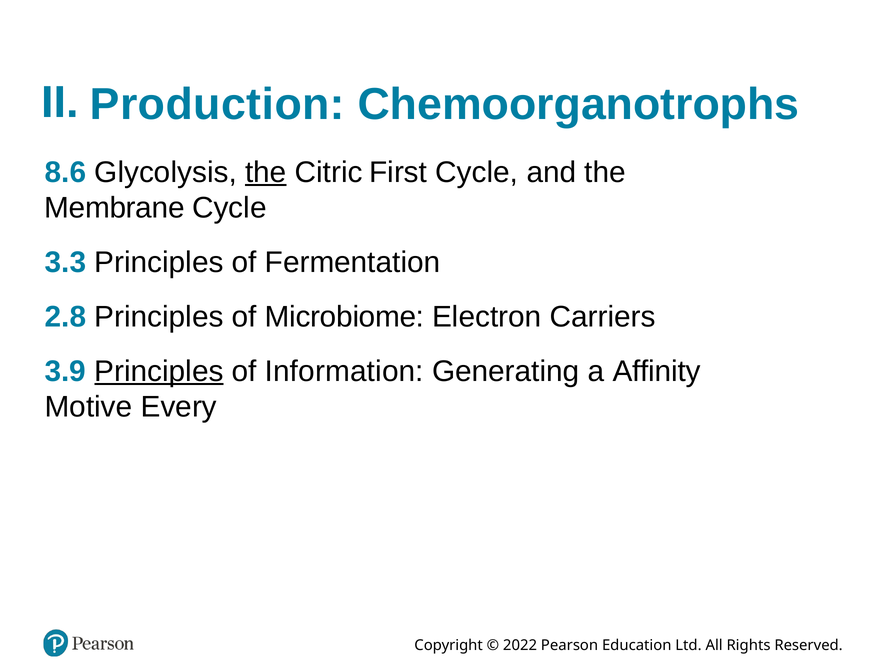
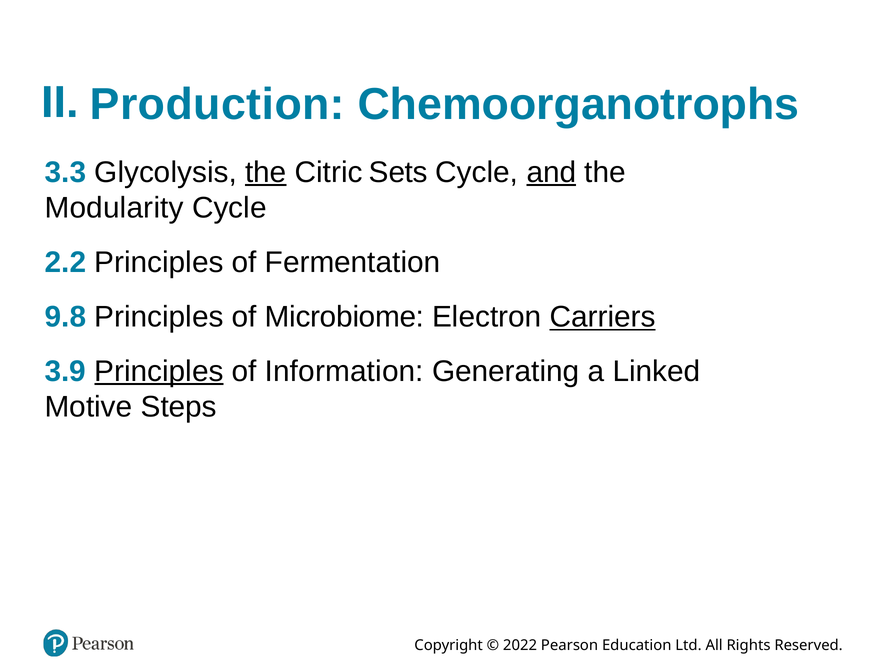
8.6: 8.6 -> 3.3 (65, 172)
First: First -> Sets (398, 172)
and underline: none -> present (551, 172)
Membrane: Membrane -> Modularity (114, 208)
3.3: 3.3 -> 2.2 (65, 262)
2.8: 2.8 -> 9.8 (65, 317)
Carriers underline: none -> present (603, 317)
Affinity: Affinity -> Linked (656, 371)
Every: Every -> Steps (179, 407)
